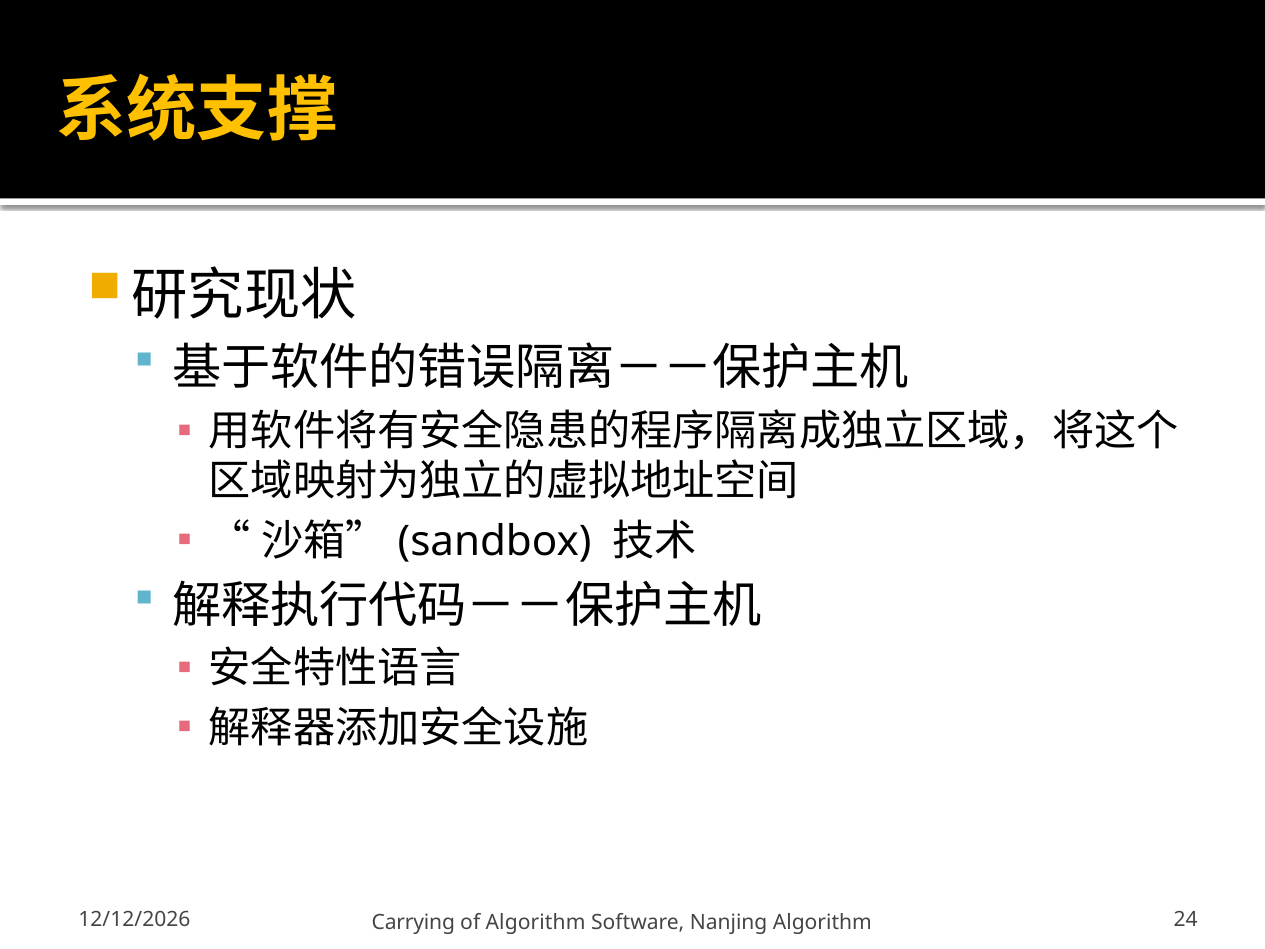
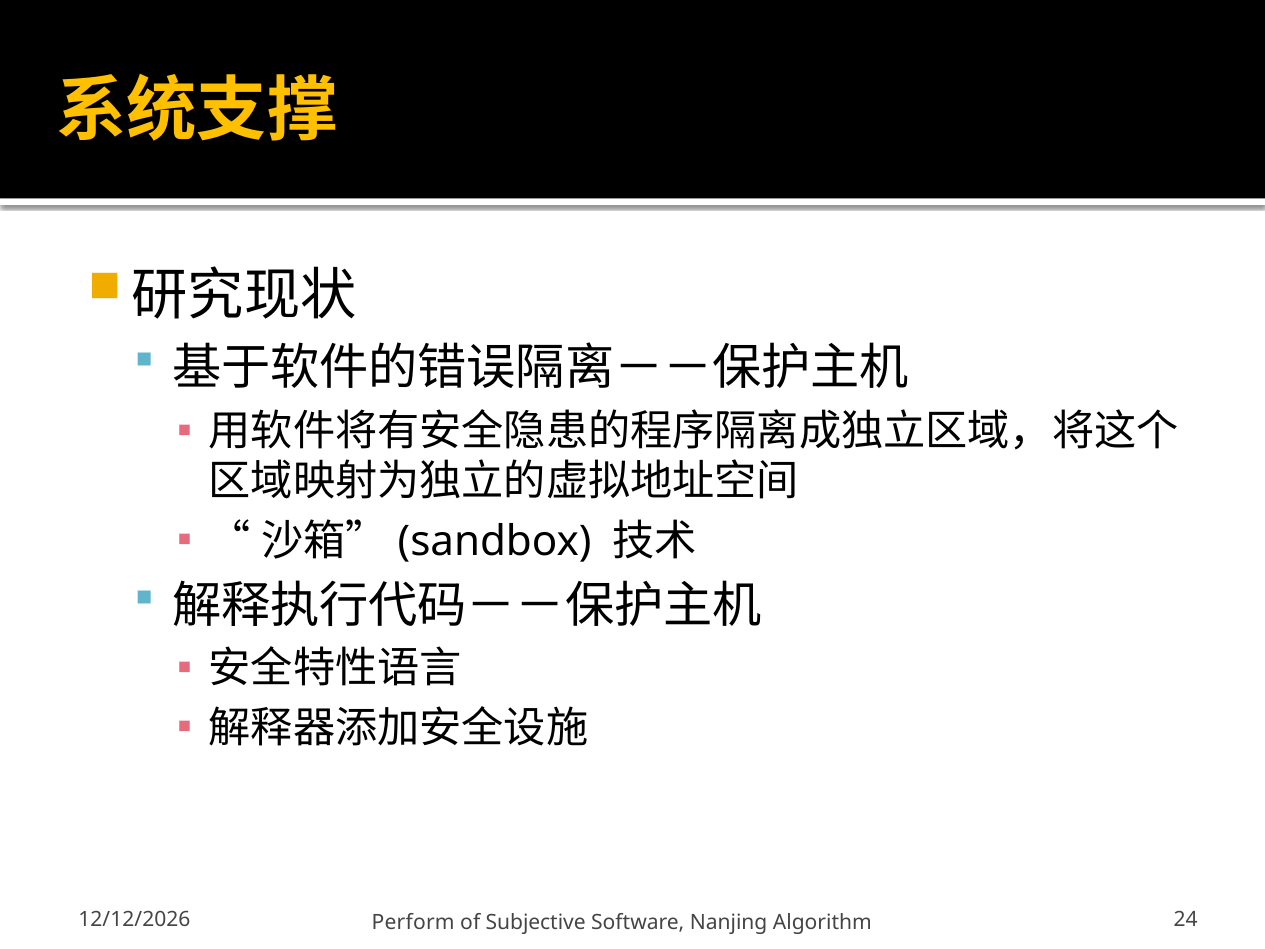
Carrying: Carrying -> Perform (413, 923)
of Algorithm: Algorithm -> Subjective (536, 923)
